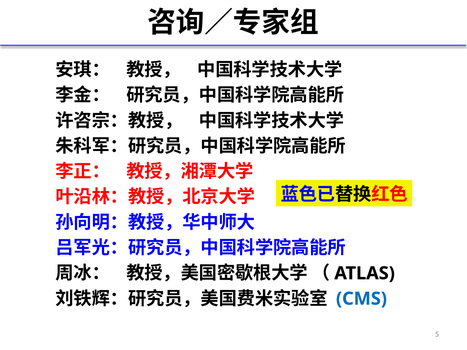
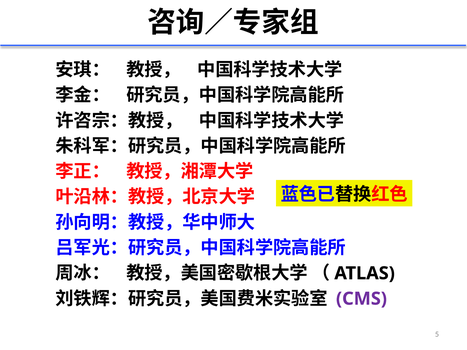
CMS colour: blue -> purple (361, 299)
